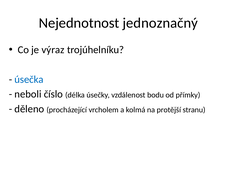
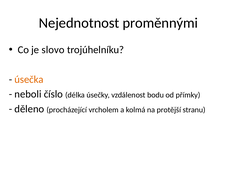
jednoznačný: jednoznačný -> proměnnými (160, 23)
výraz: výraz -> slovo (53, 50)
úsečka colour: blue -> orange (29, 79)
